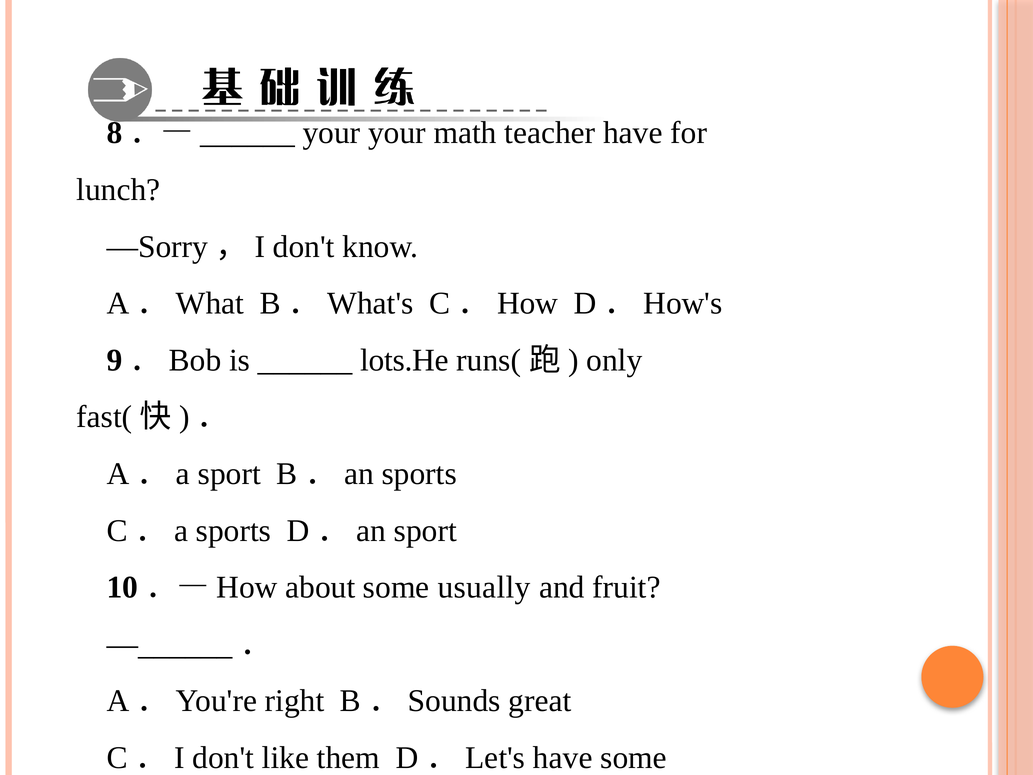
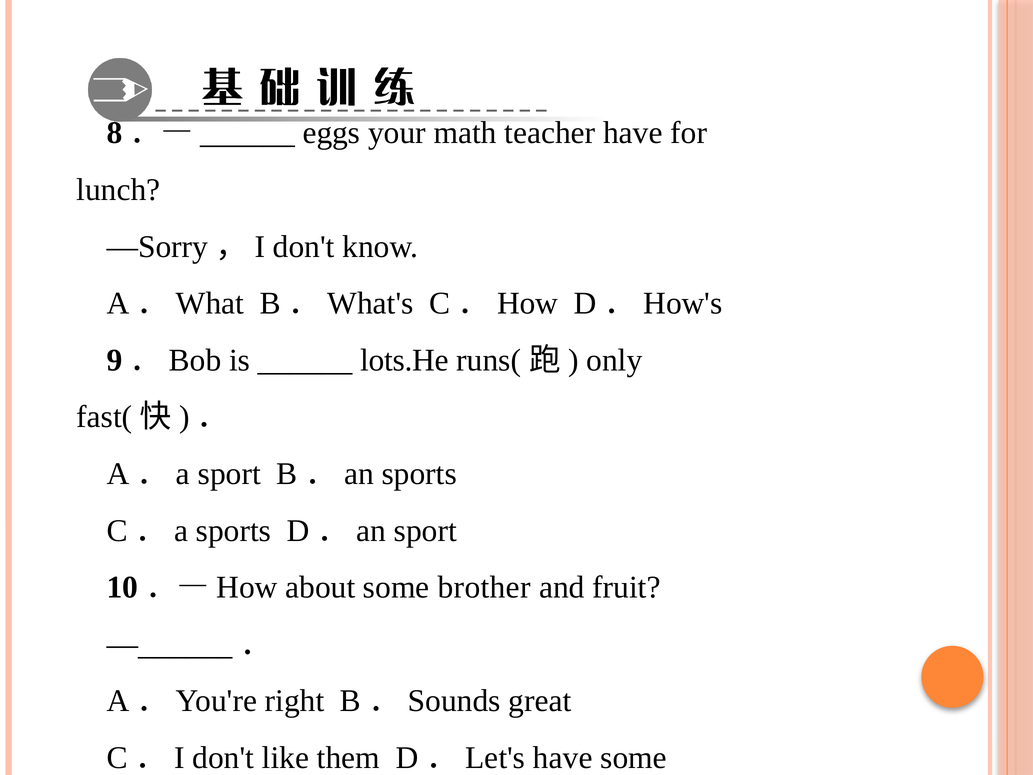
8．—______ your: your -> eggs (331, 133)
usually: usually -> brother (484, 587)
